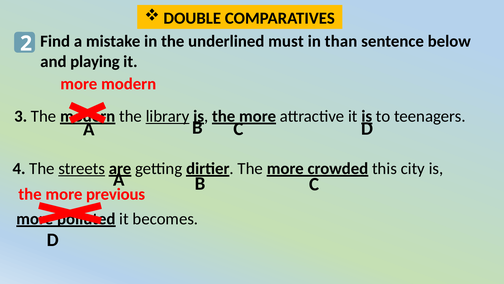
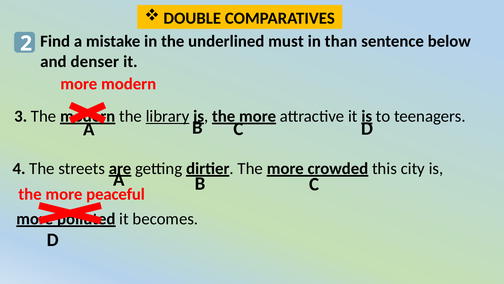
playing: playing -> denser (95, 61)
streets underline: present -> none (82, 168)
previous: previous -> peaceful (116, 194)
